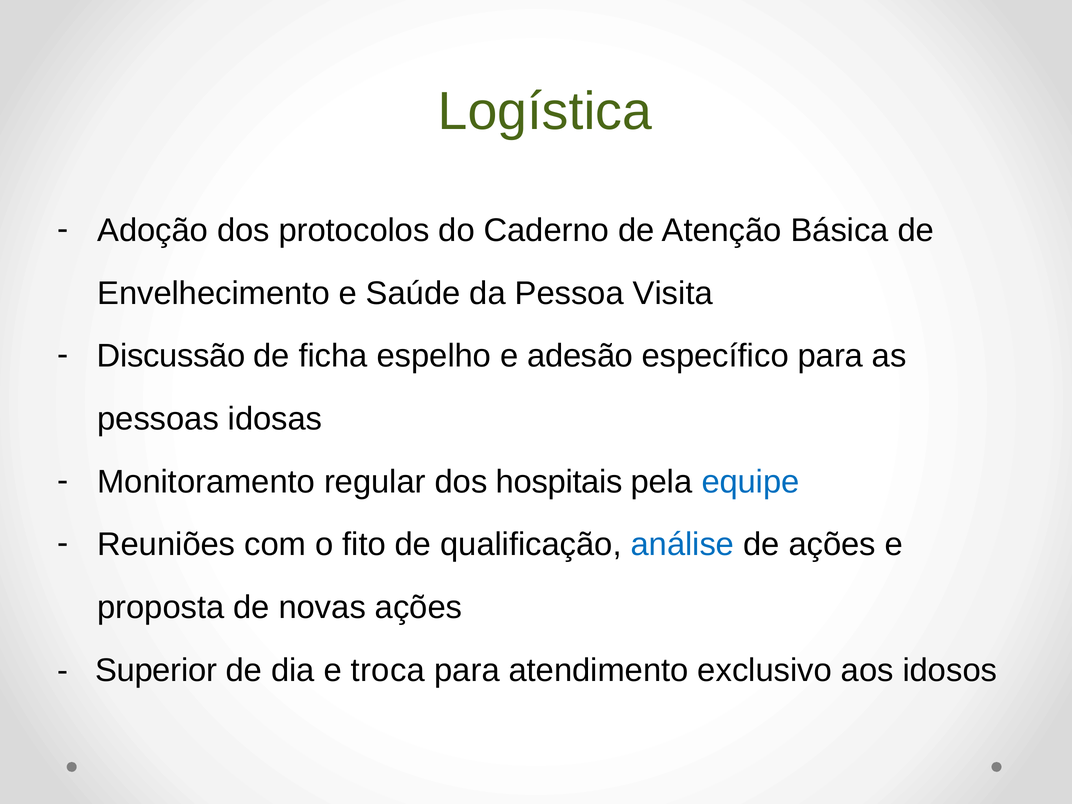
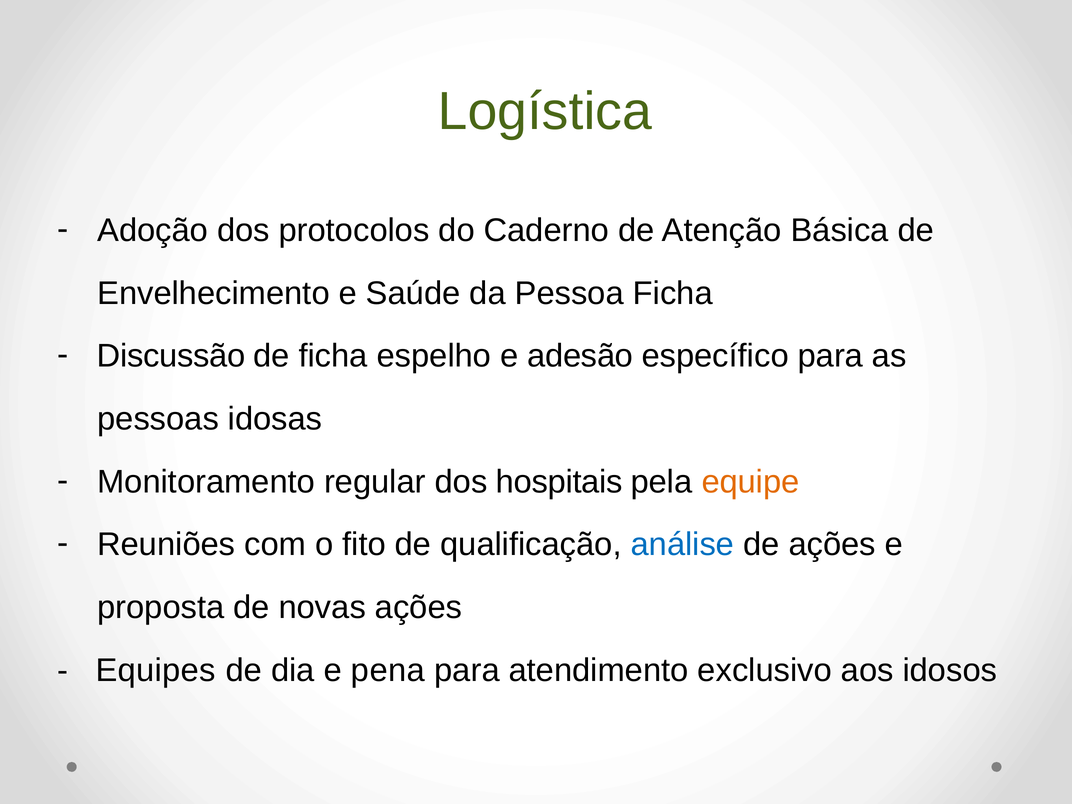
Pessoa Visita: Visita -> Ficha (673, 293)
equipe colour: blue -> orange (751, 482)
Superior: Superior -> Equipes (156, 670)
troca: troca -> pena (388, 670)
